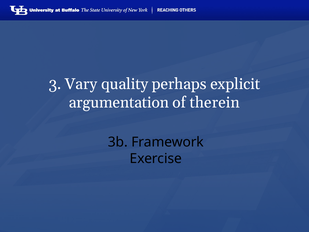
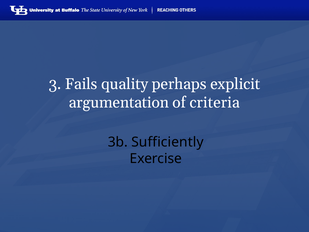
Vary: Vary -> Fails (81, 84)
therein: therein -> criteria (215, 102)
Framework: Framework -> Sufficiently (167, 142)
